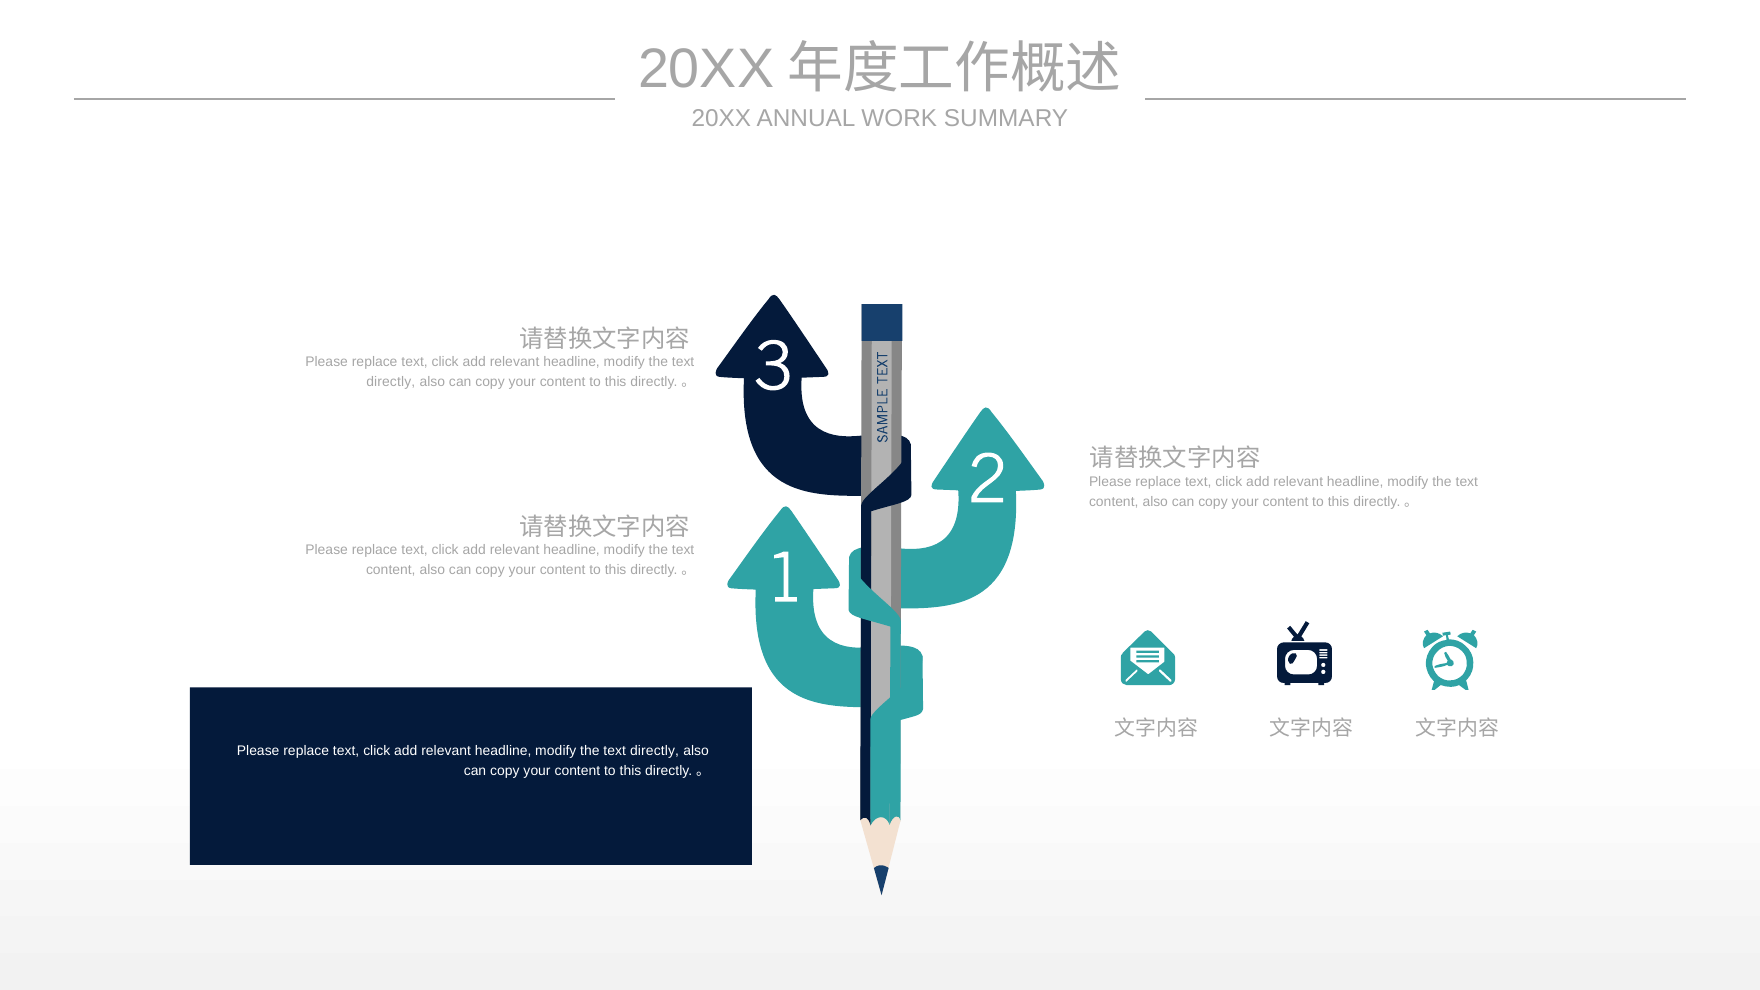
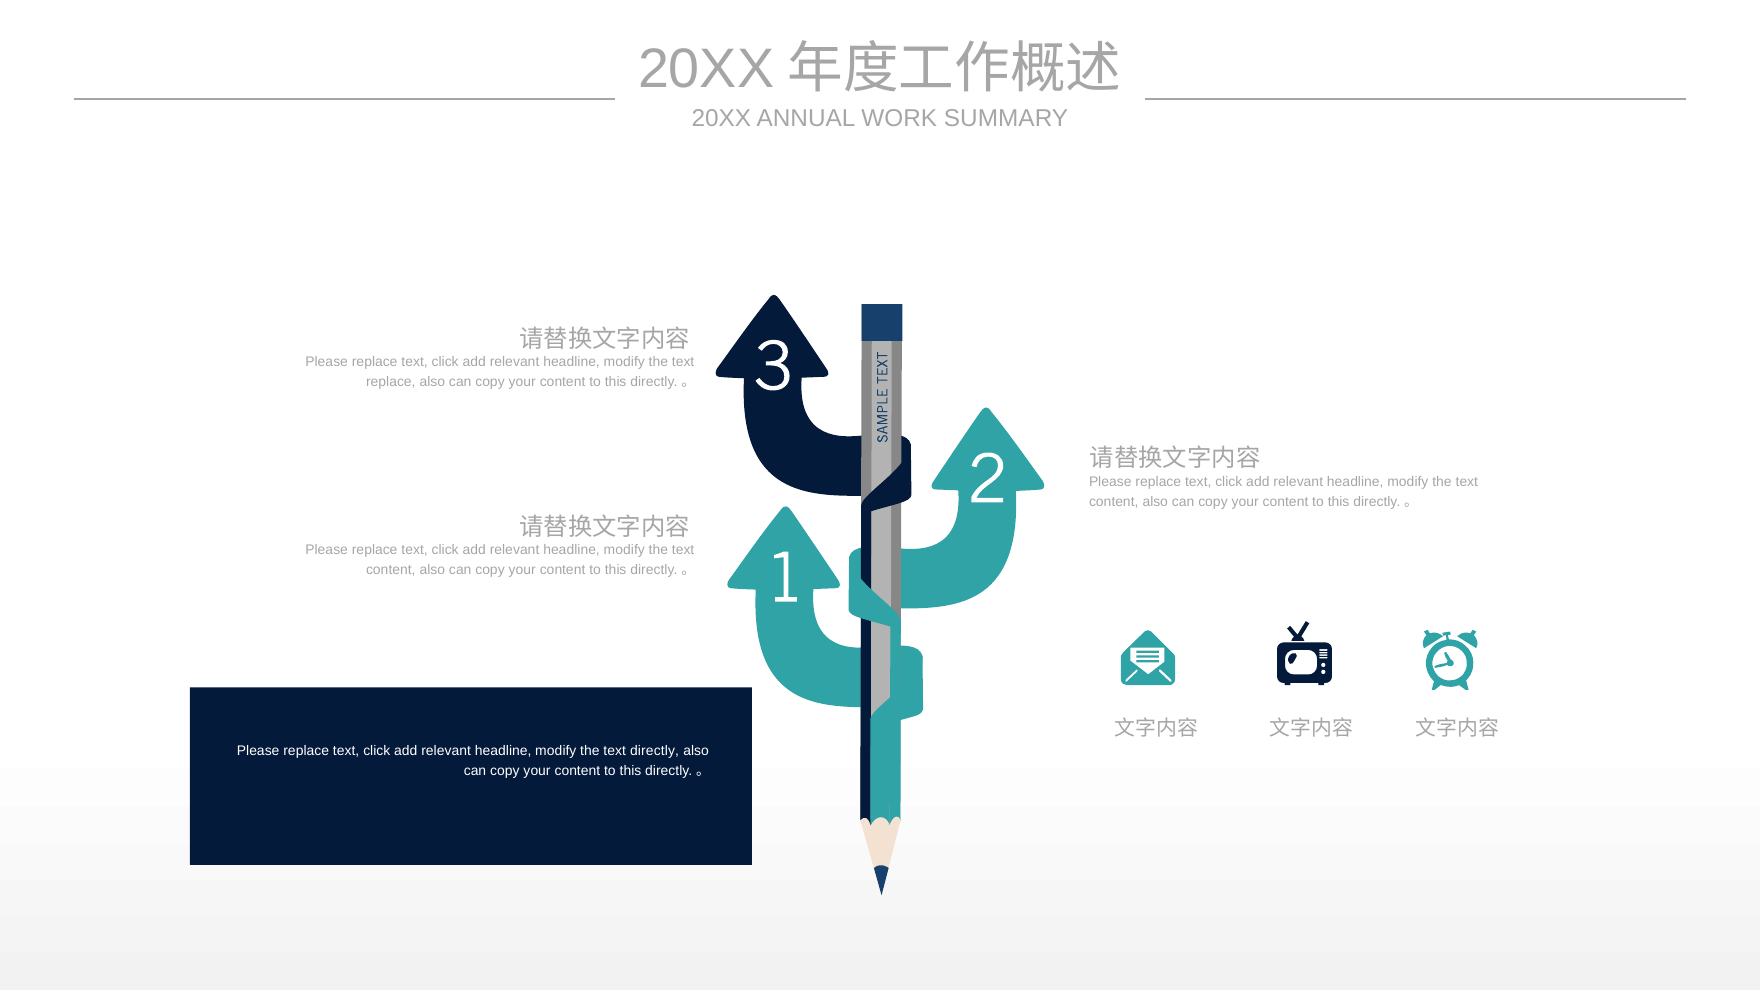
directly: directly -> replace (391, 382)
